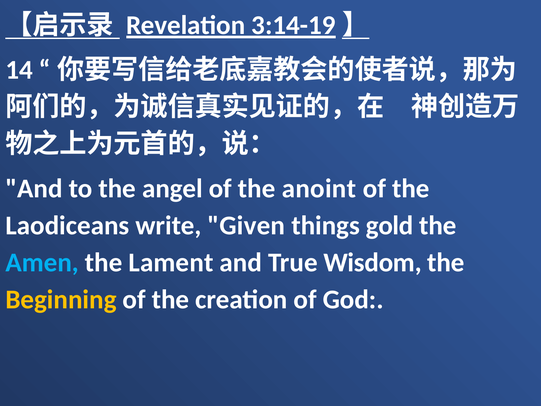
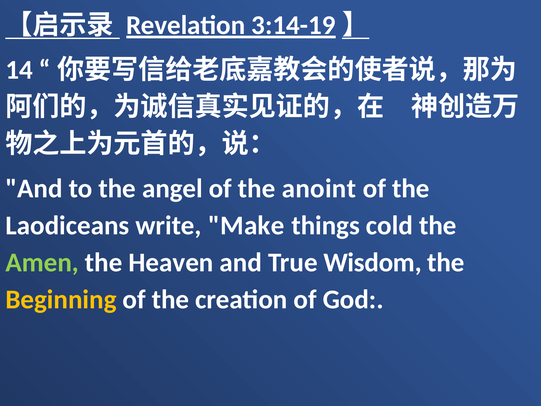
Given: Given -> Make (246, 225)
gold: gold -> cold (389, 225)
Amen colour: light blue -> light green (42, 262)
Lament: Lament -> Heaven (171, 262)
